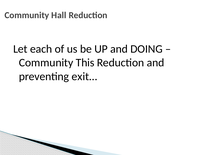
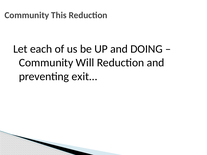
Hall: Hall -> This (59, 15)
This: This -> Will (85, 63)
